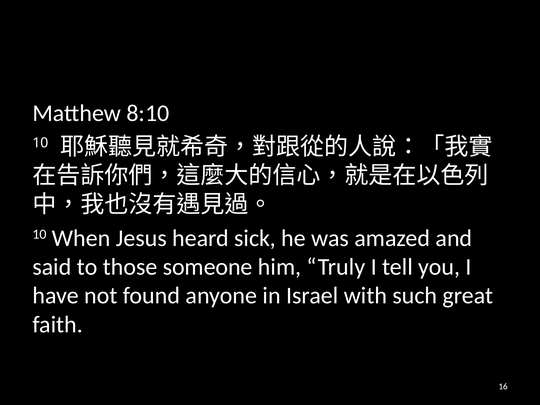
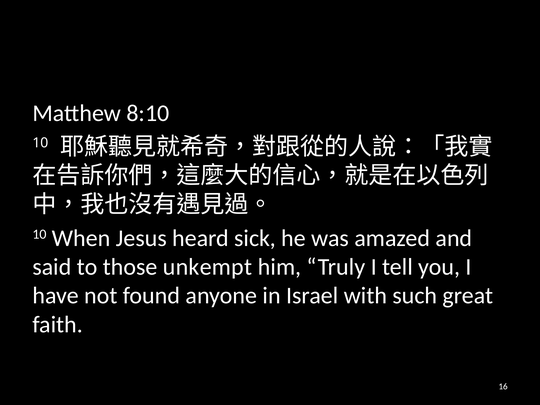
someone: someone -> unkempt (207, 267)
